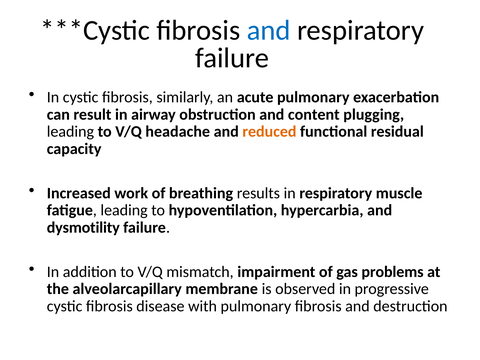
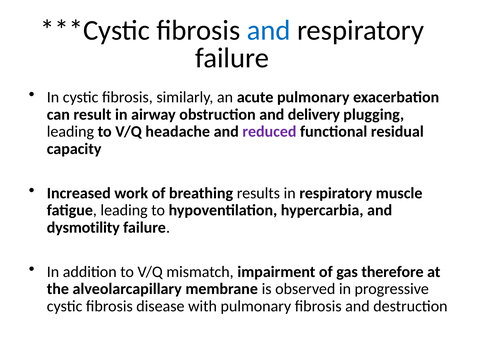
content: content -> delivery (314, 114)
reduced colour: orange -> purple (269, 132)
problems: problems -> therefore (393, 272)
